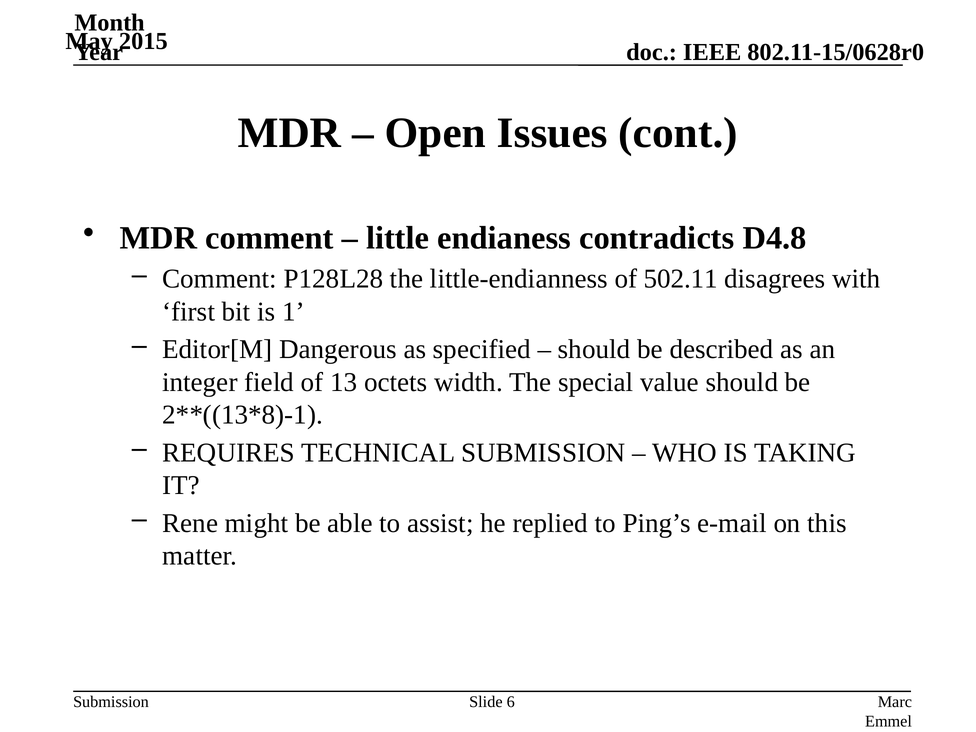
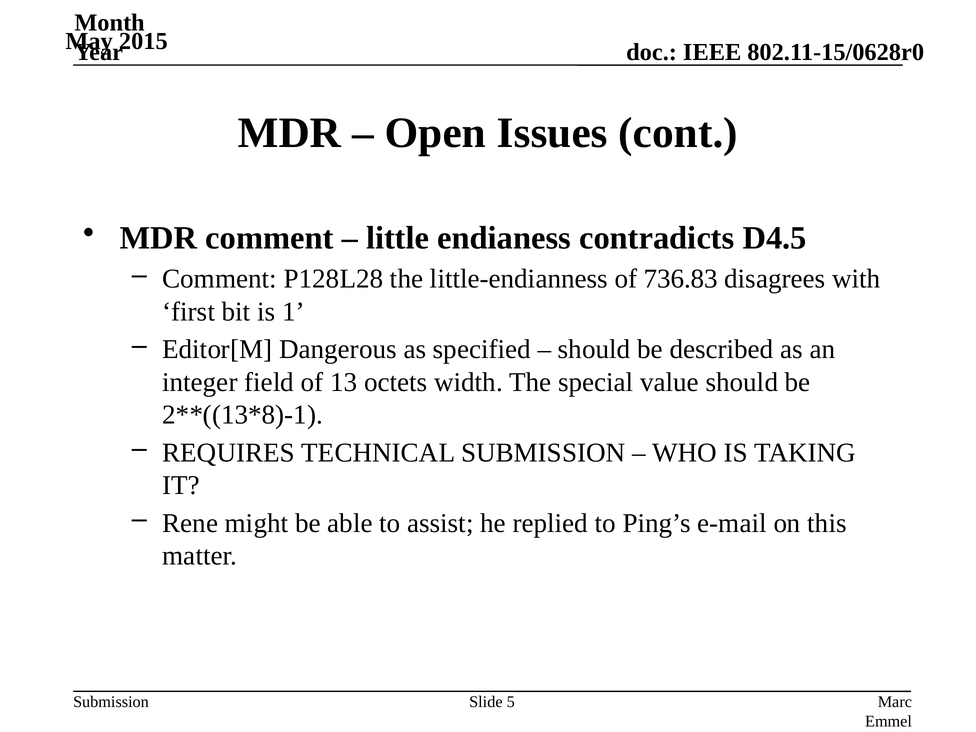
D4.8: D4.8 -> D4.5 (775, 238)
502.11: 502.11 -> 736.83 (681, 279)
6: 6 -> 5 (511, 702)
